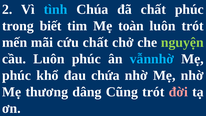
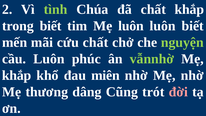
tình colour: light blue -> light green (56, 9)
chất phúc: phúc -> khắp (189, 9)
Mẹ toàn: toàn -> luôn (131, 26)
luôn trót: trót -> biết (193, 26)
vẫnnhờ colour: light blue -> light green (152, 59)
phúc: phúc -> khắp (17, 75)
chứa: chứa -> miên (105, 75)
